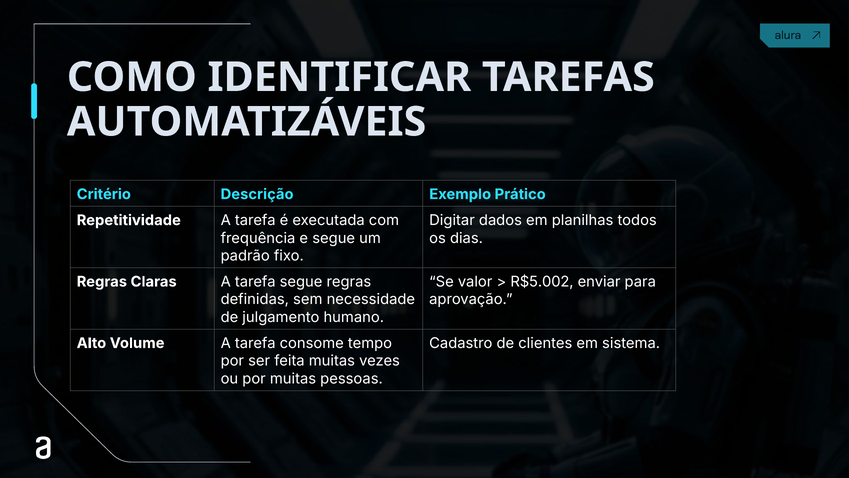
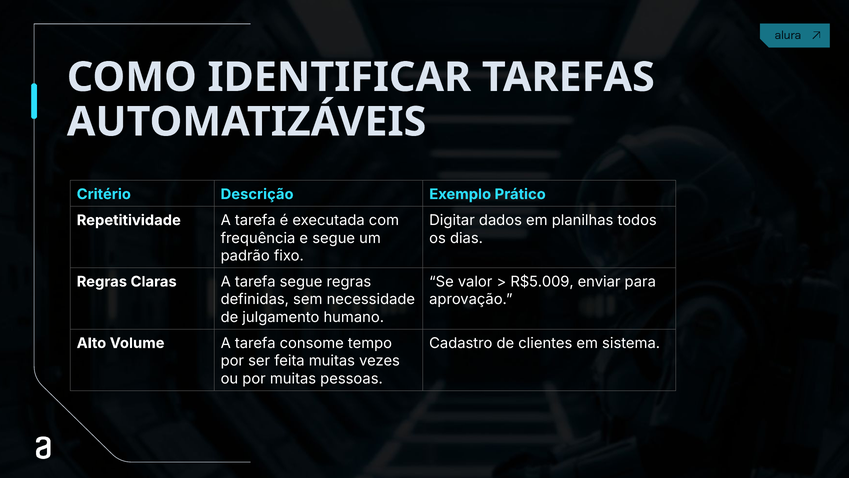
R$5.002: R$5.002 -> R$5.009 (542, 281)
